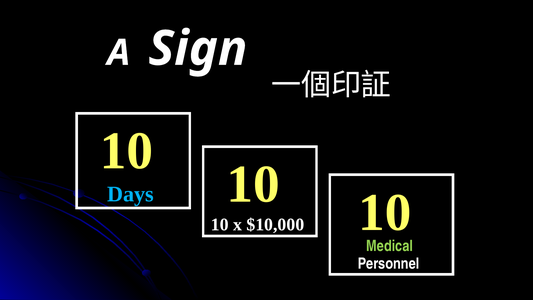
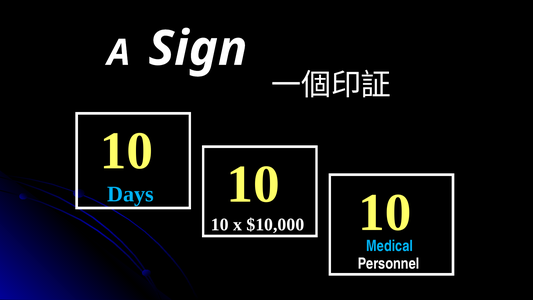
Medical colour: light green -> light blue (390, 246)
